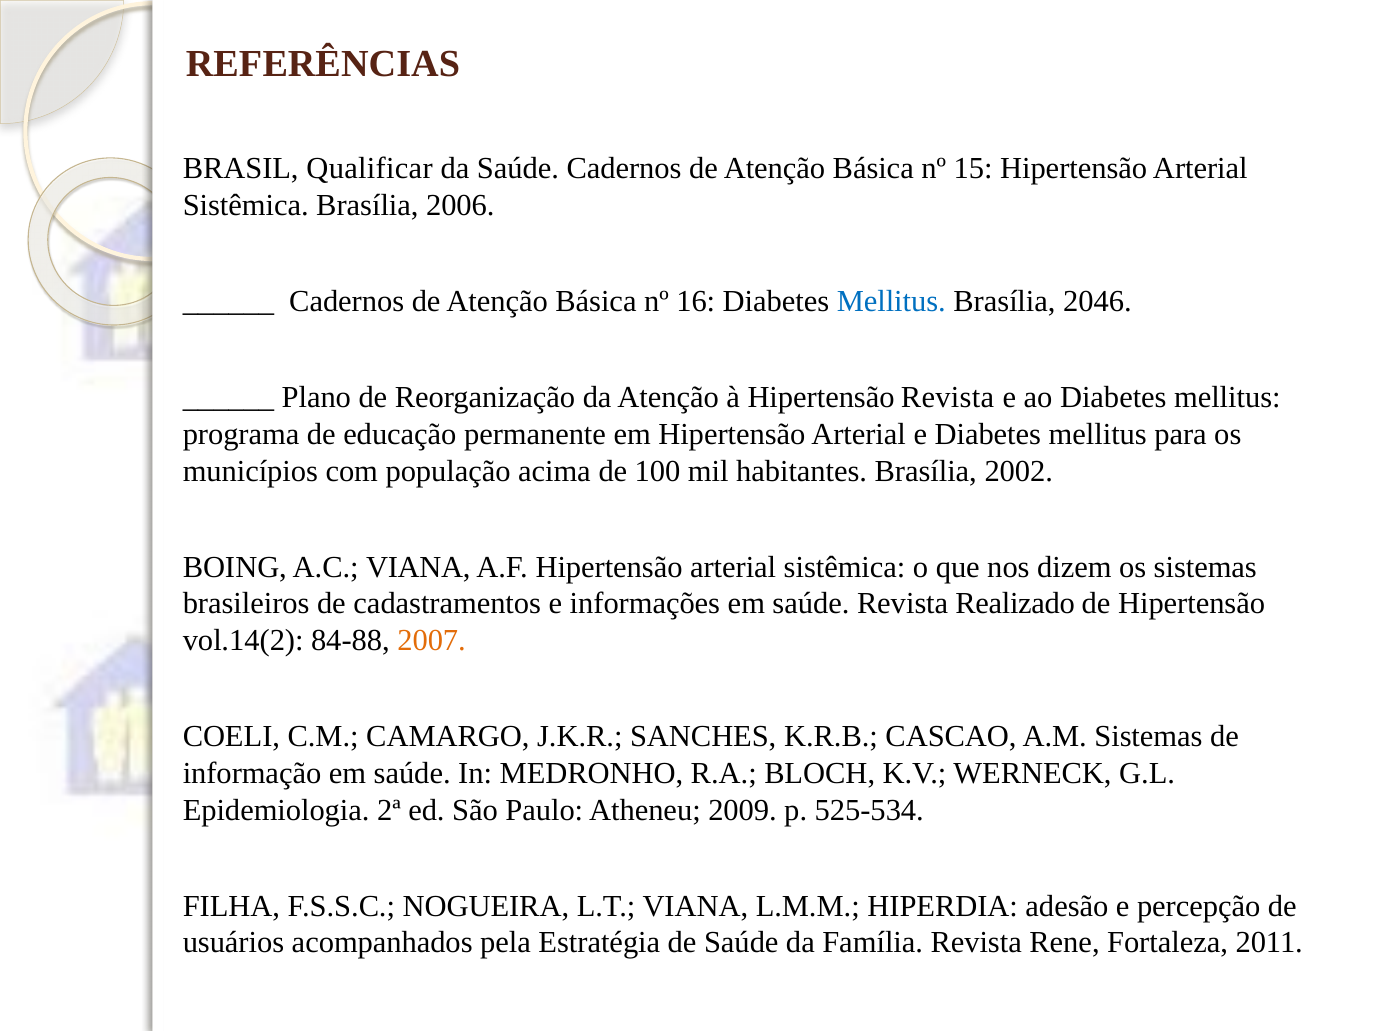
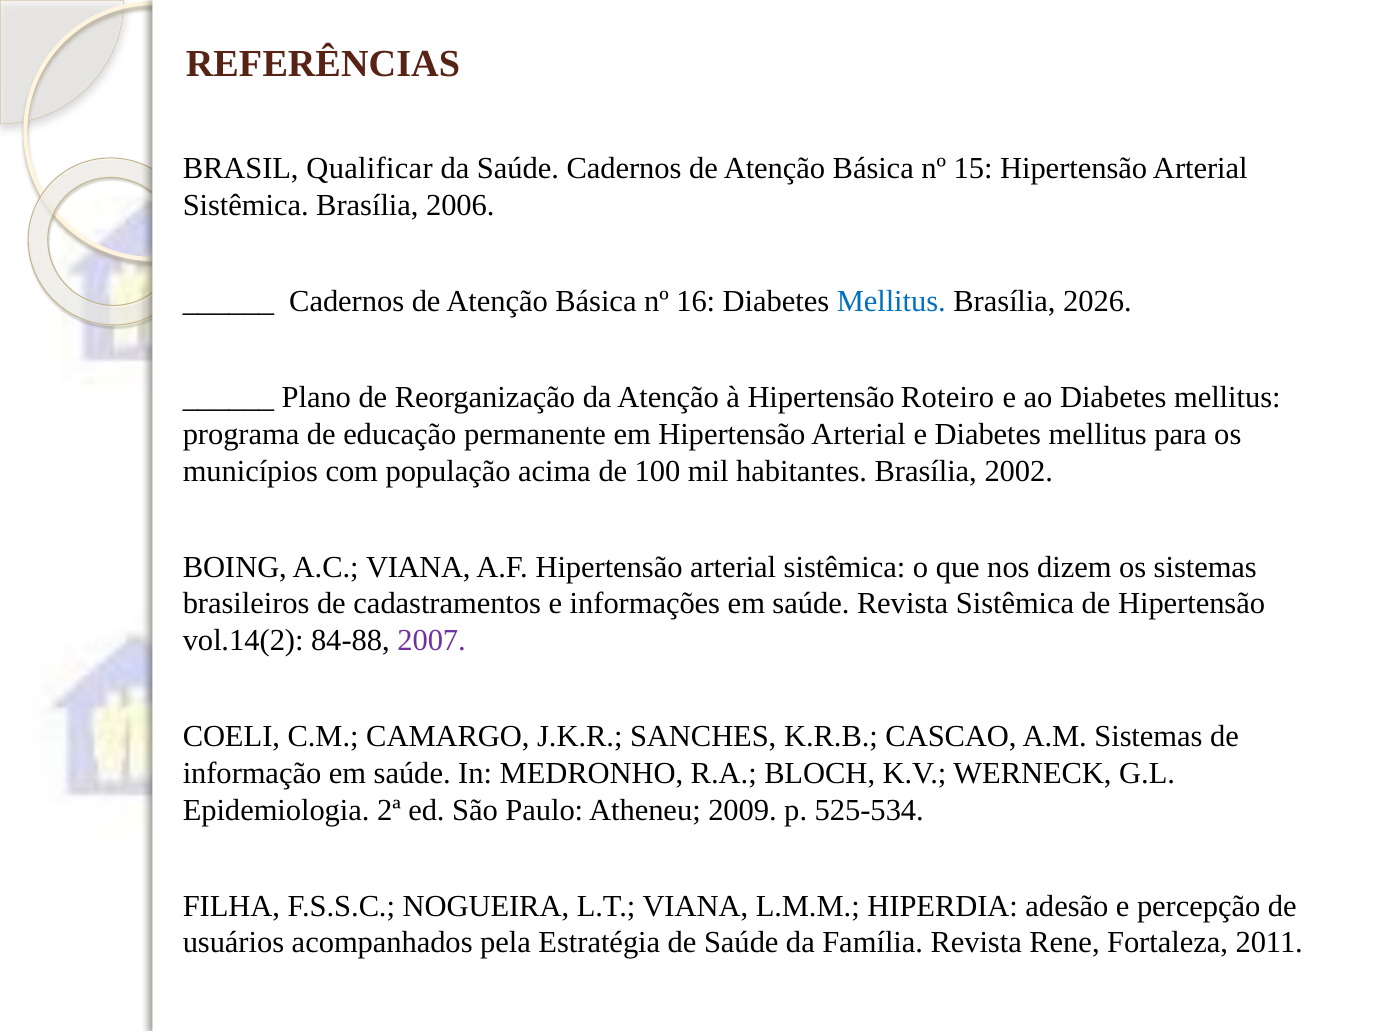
2046: 2046 -> 2026 (1097, 302)
Hipertensão Revista: Revista -> Roteiro (948, 398)
Revista Realizado: Realizado -> Sistêmica (1015, 604)
2007 colour: orange -> purple (432, 641)
